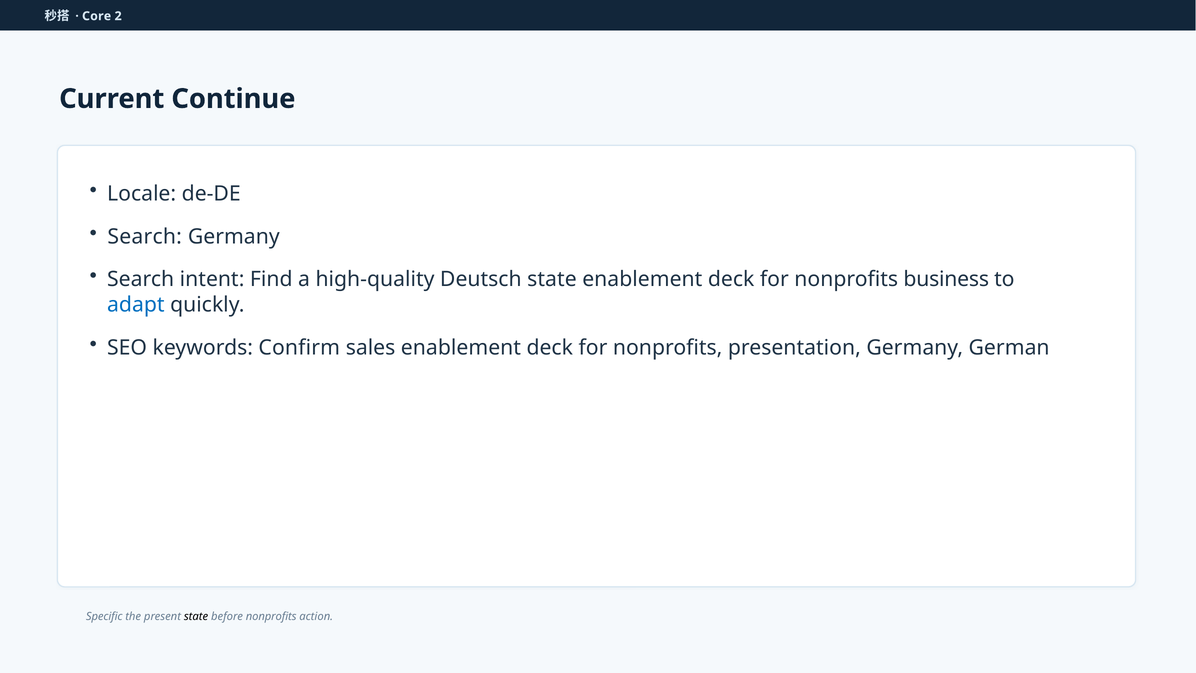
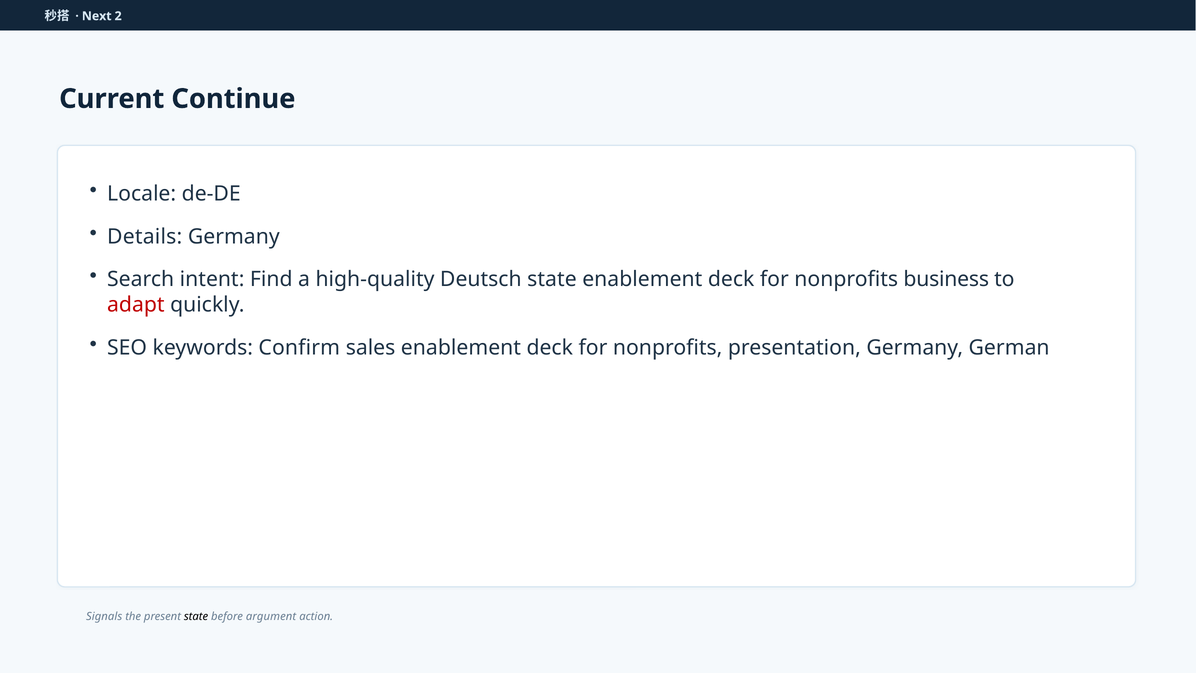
Core: Core -> Next (97, 16)
Search: Search -> Details (145, 236)
adapt colour: blue -> red (136, 305)
Specific: Specific -> Signals (104, 616)
before nonprofits: nonprofits -> argument (271, 616)
